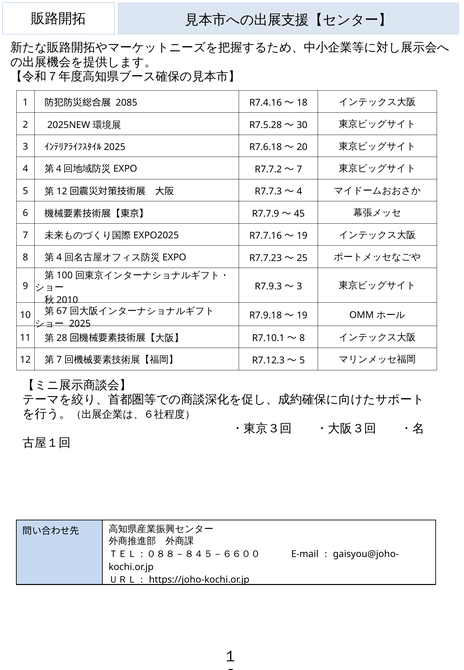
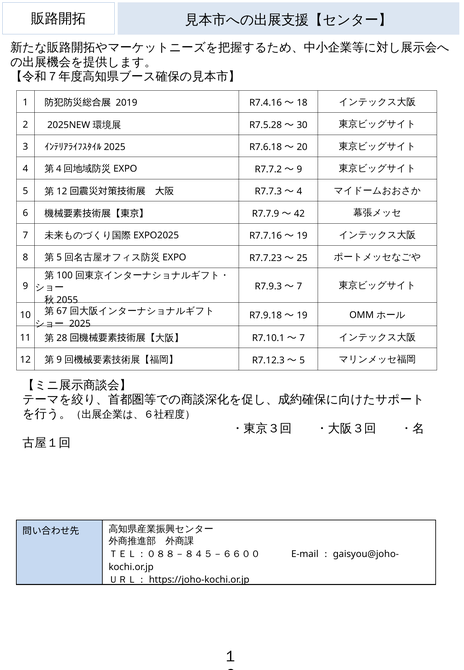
2085: 2085 -> 2019 (127, 103)
7: 7 -> 9 (299, 169)
45: 45 -> 42 (299, 214)
4: 4 -> 5 (59, 258)
3: 3 -> 7 (299, 287)
2010: 2010 -> 2055 (67, 300)
8: 8 -> 7 (302, 338)
7: 7 -> 9 (59, 360)
